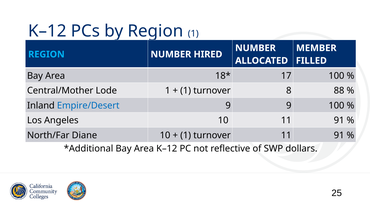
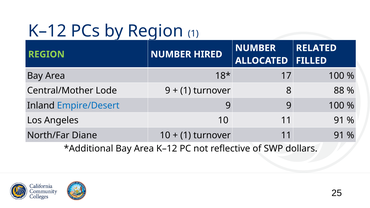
MEMBER: MEMBER -> RELATED (316, 48)
REGION colour: light blue -> light green (46, 54)
Lode 1: 1 -> 9 (168, 91)
